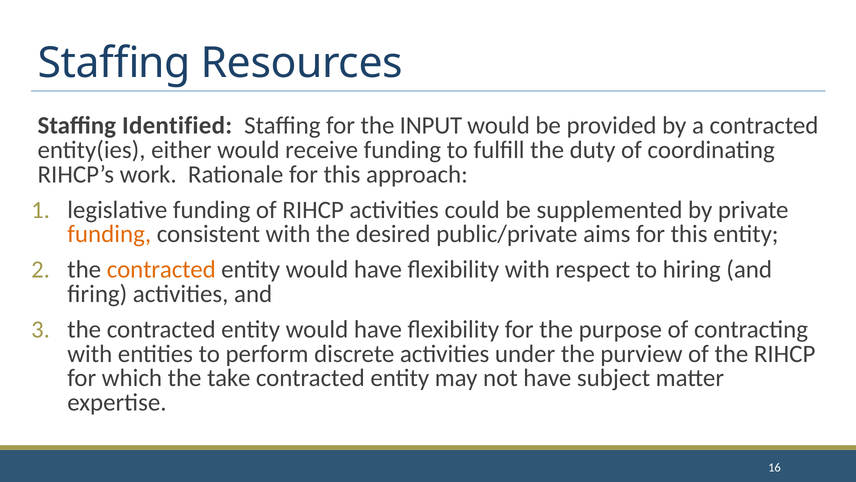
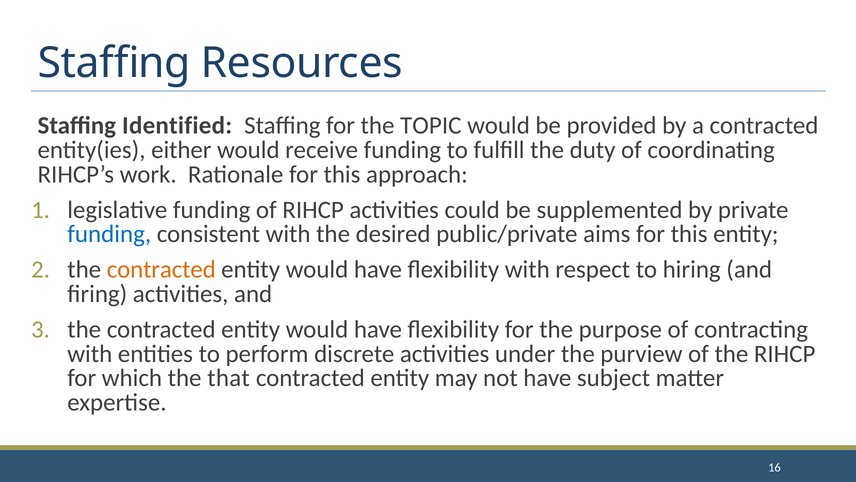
INPUT: INPUT -> TOPIC (431, 126)
funding colour: orange -> blue (109, 234)
take: take -> that (229, 378)
